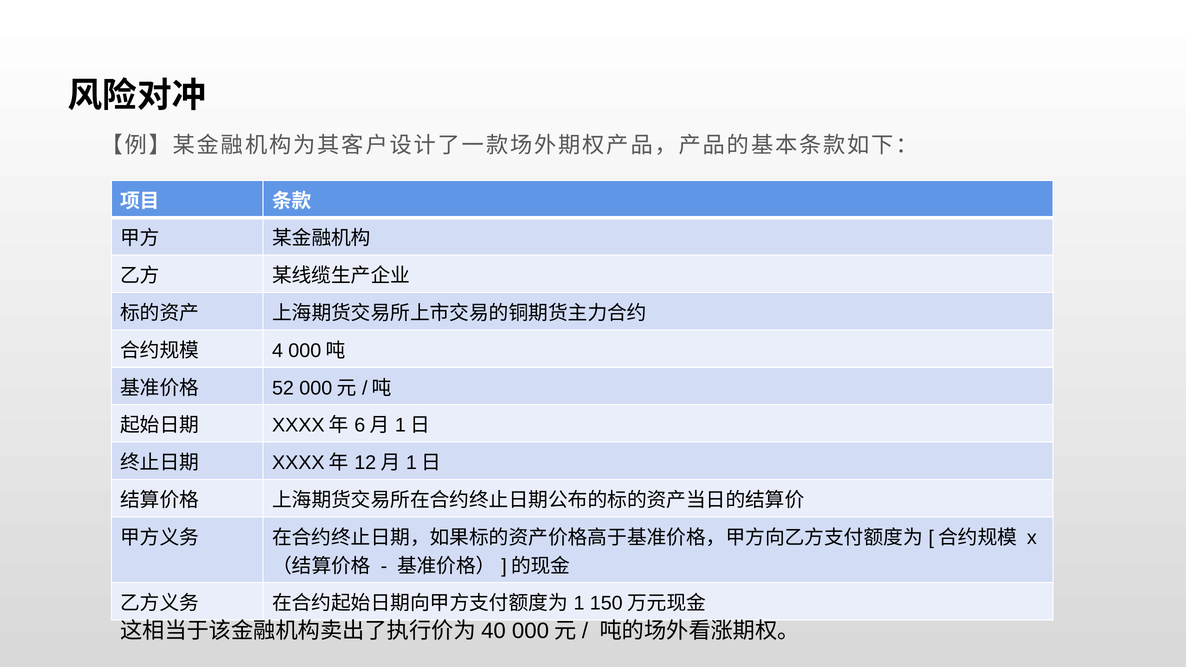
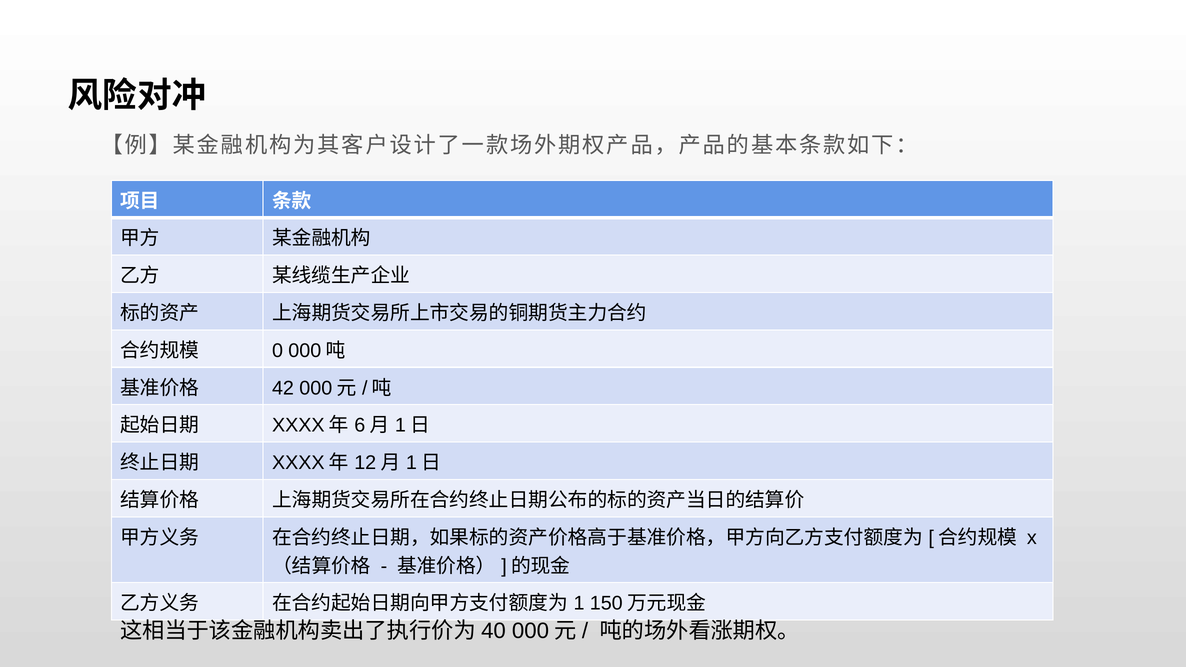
4: 4 -> 0 (278, 351)
52: 52 -> 42 (283, 388)
